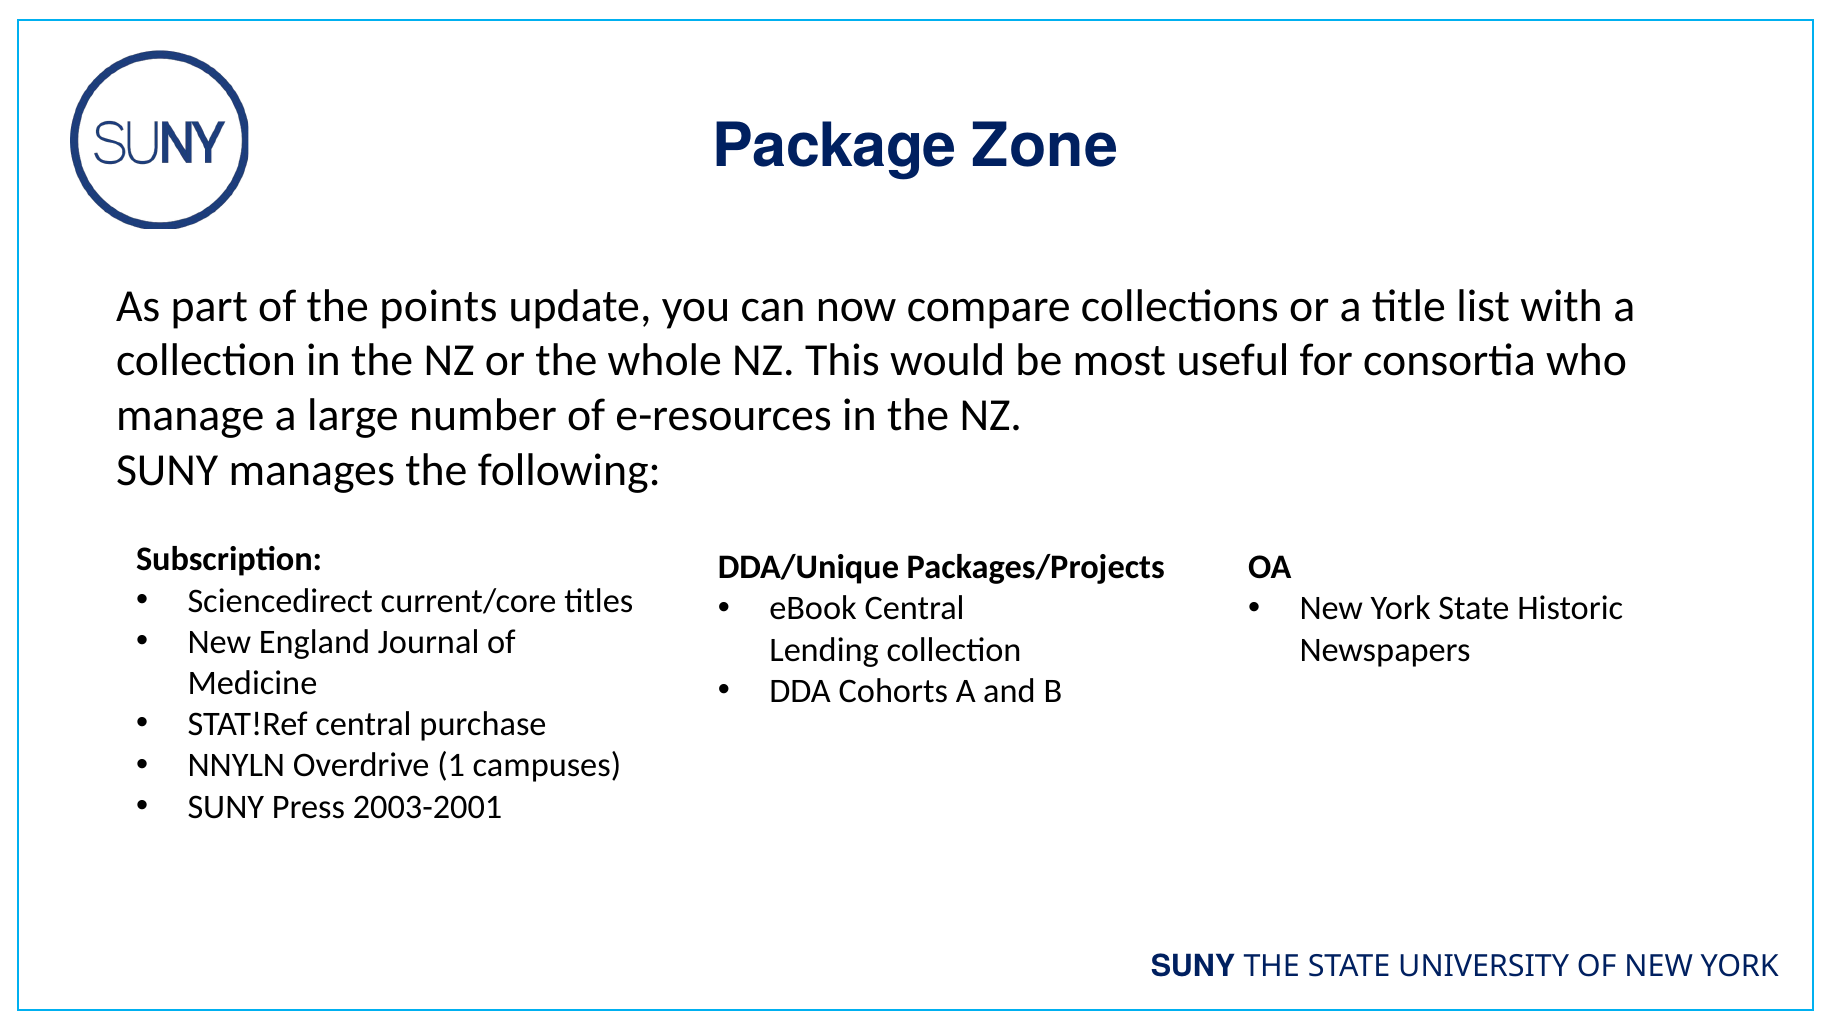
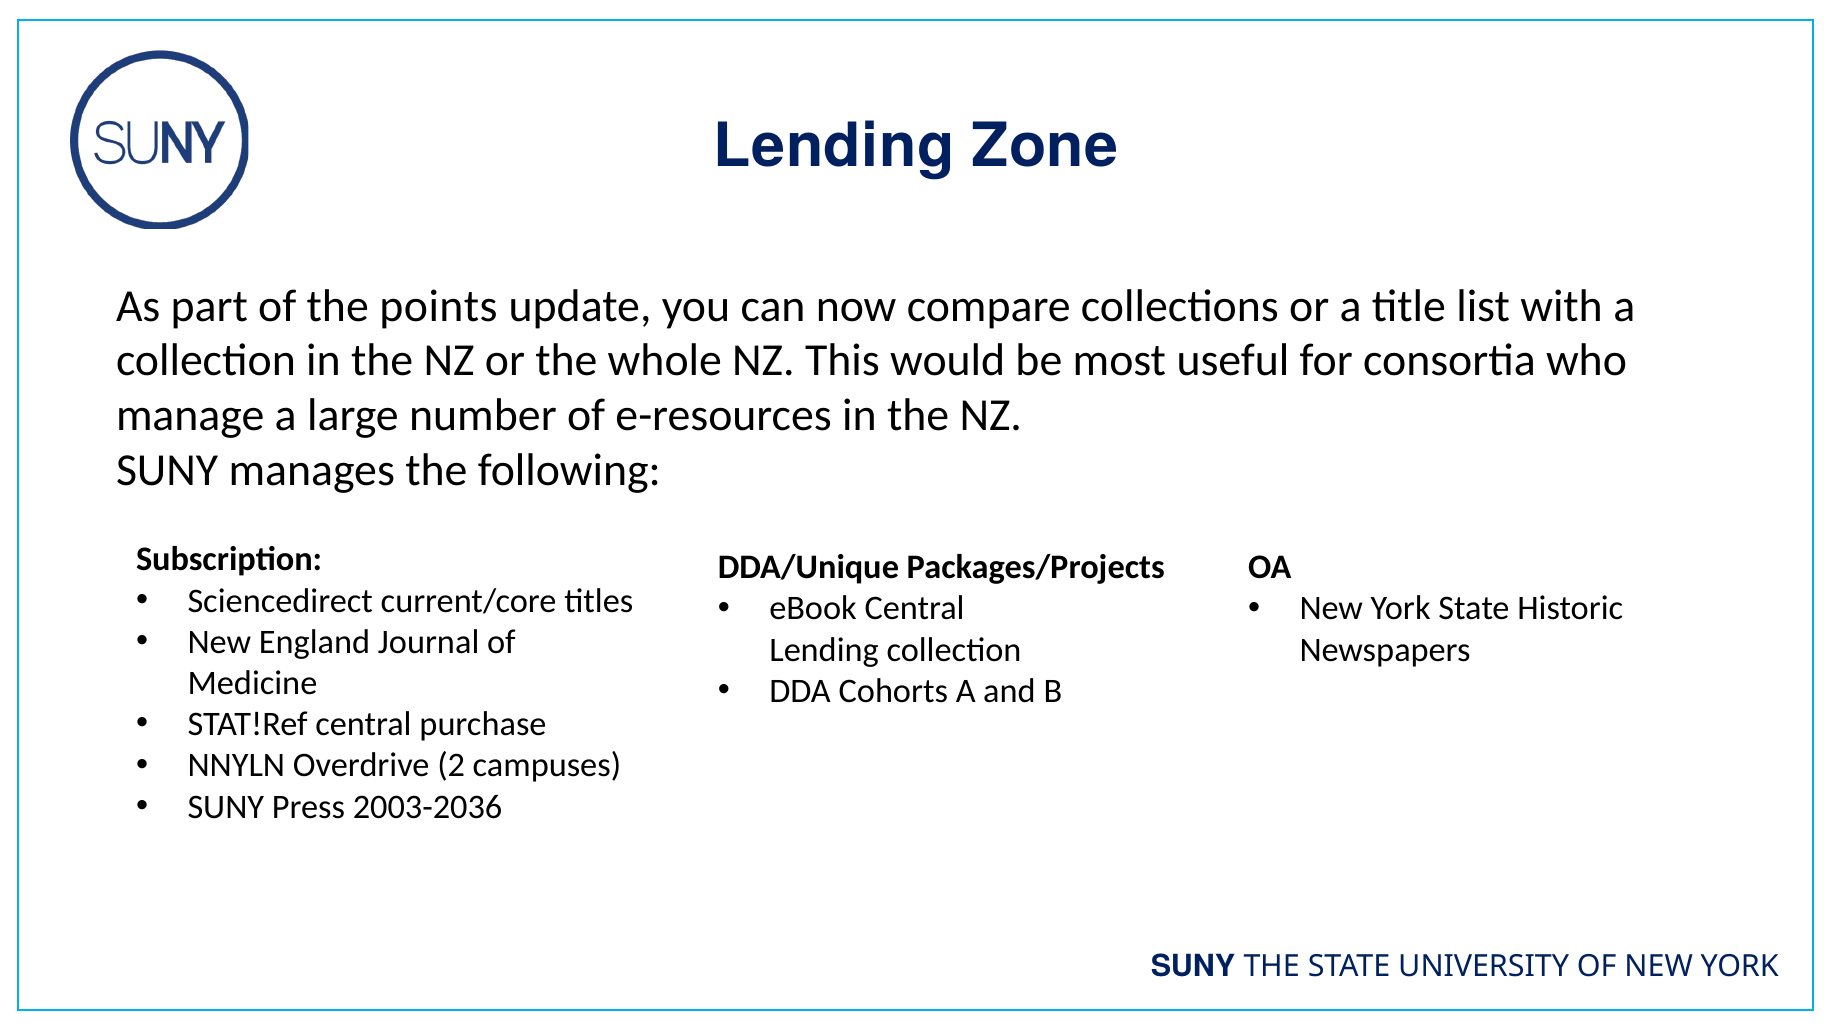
Package: Package -> Lending (834, 146)
1: 1 -> 2 (451, 766)
2003-2001: 2003-2001 -> 2003-2036 (428, 807)
